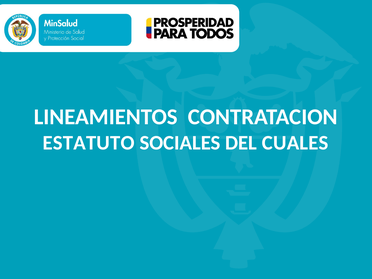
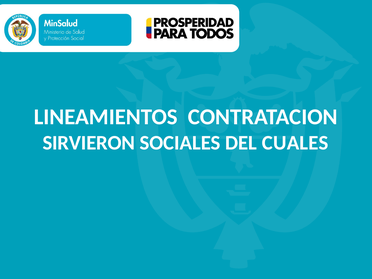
ESTATUTO: ESTATUTO -> SIRVIERON (89, 143)
